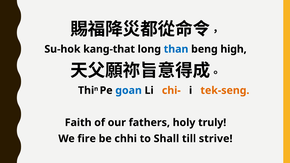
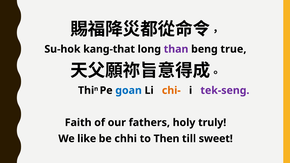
than colour: blue -> purple (176, 49)
high: high -> true (233, 49)
tek-seng colour: orange -> purple (225, 90)
fire: fire -> like (87, 139)
Shall: Shall -> Then (167, 139)
strive: strive -> sweet (216, 139)
